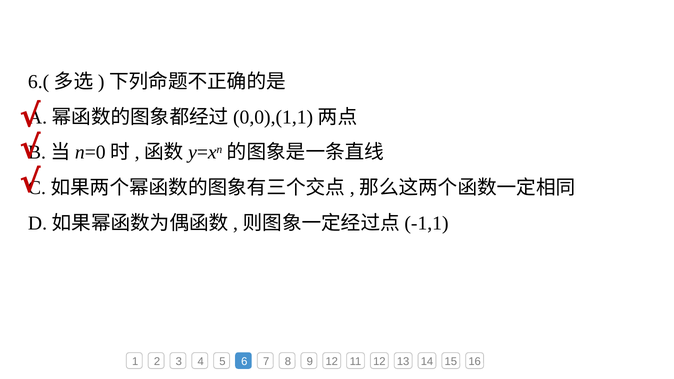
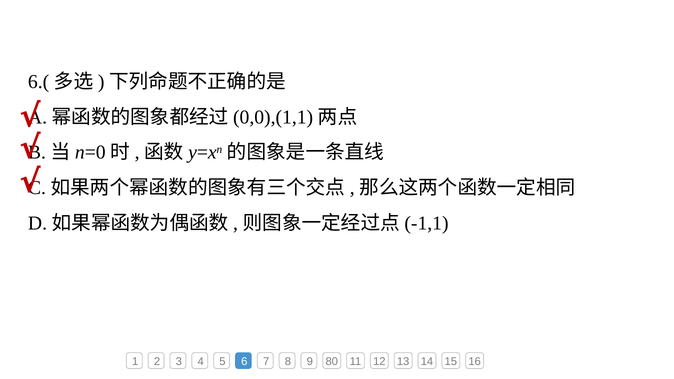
9 12: 12 -> 80 (332, 361)
